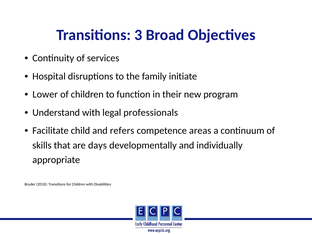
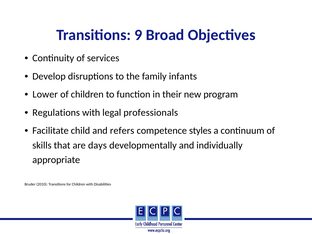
3: 3 -> 9 (138, 35)
Hospital: Hospital -> Develop (49, 76)
initiate: initiate -> infants (183, 76)
Understand: Understand -> Regulations (56, 112)
areas: areas -> styles (200, 131)
